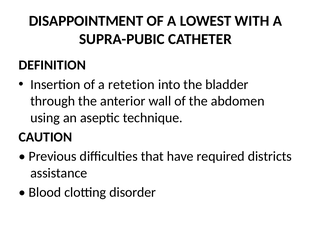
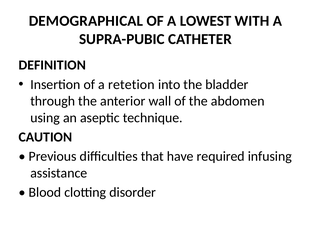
DISAPPOINTMENT: DISAPPOINTMENT -> DEMOGRAPHICAL (86, 21)
districts: districts -> infusing (270, 157)
